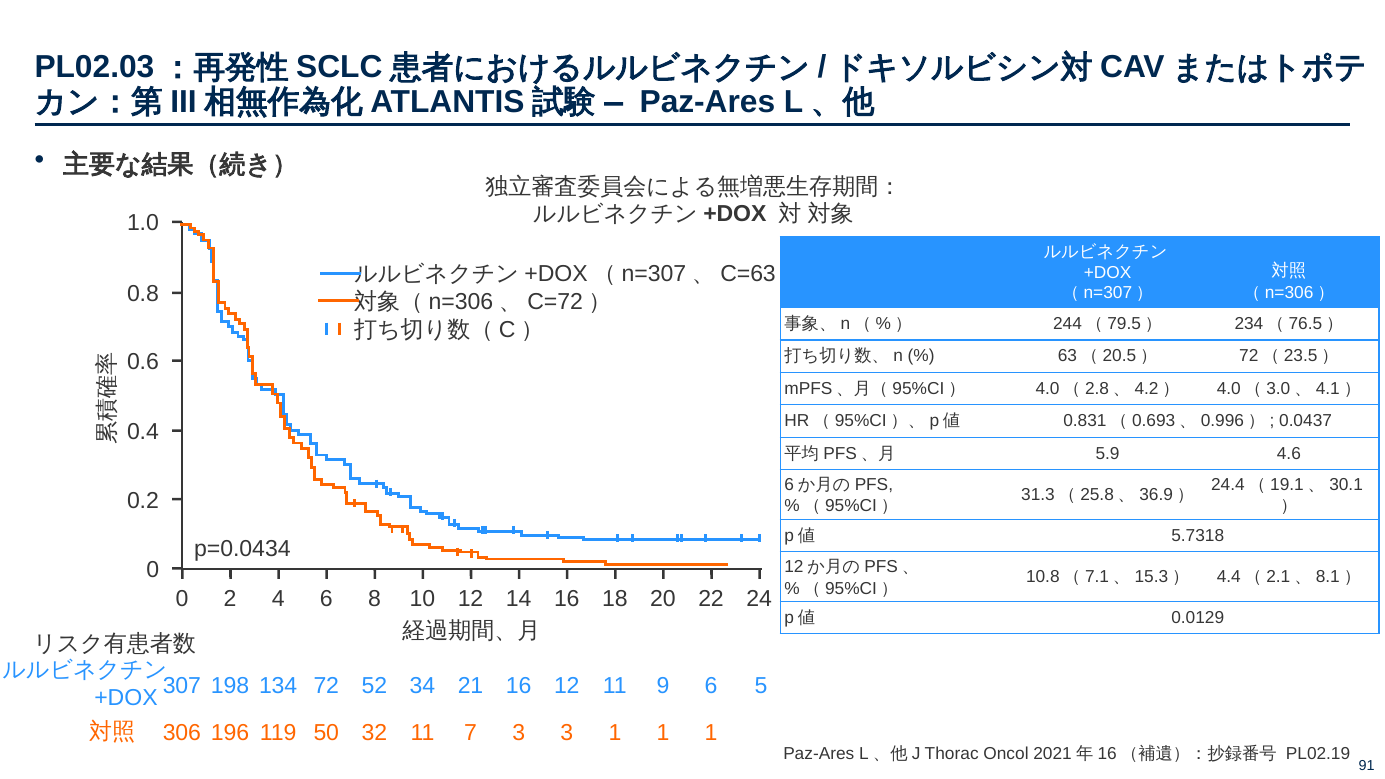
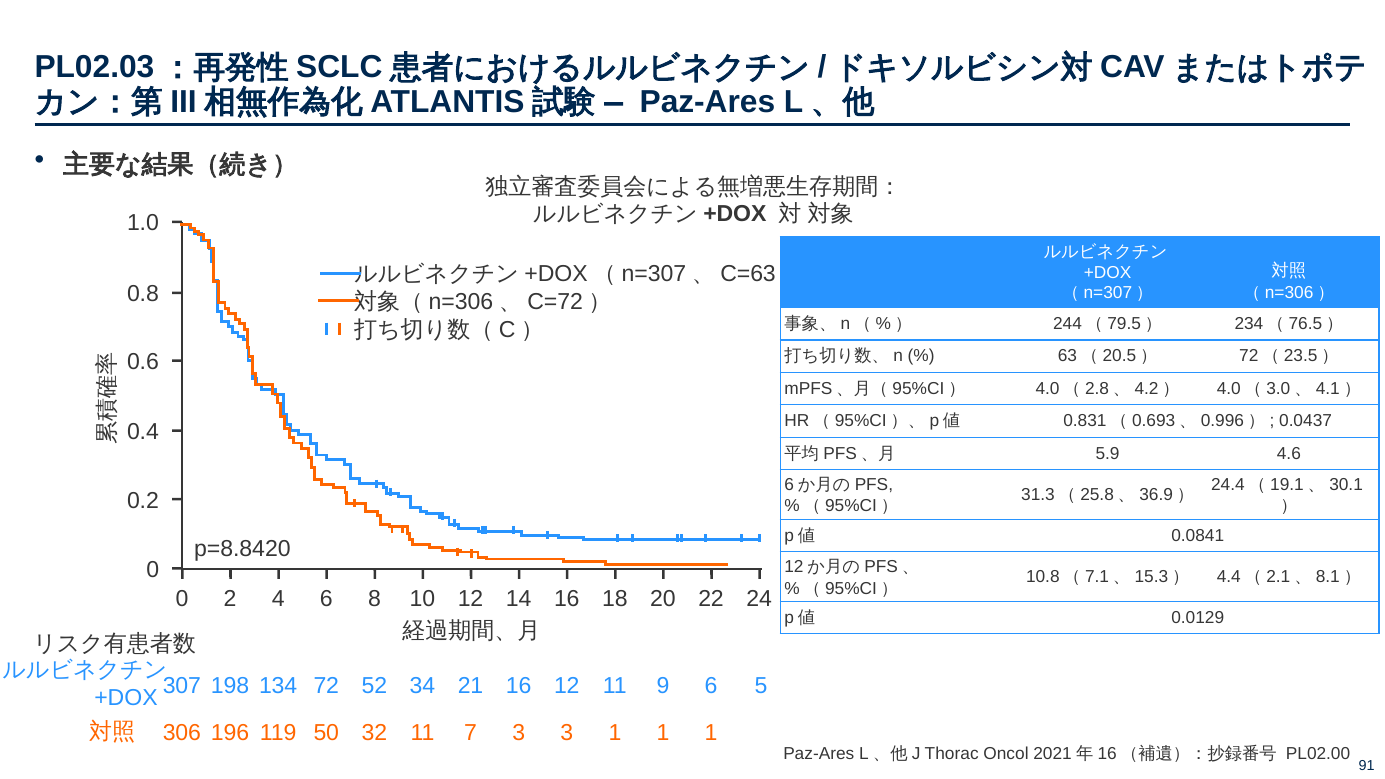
5.7318: 5.7318 -> 0.0841 (1198, 536)
p=0.0434: p=0.0434 -> p=8.8420 (242, 549)
PL02.19: PL02.19 -> PL02.00 (1318, 754)
